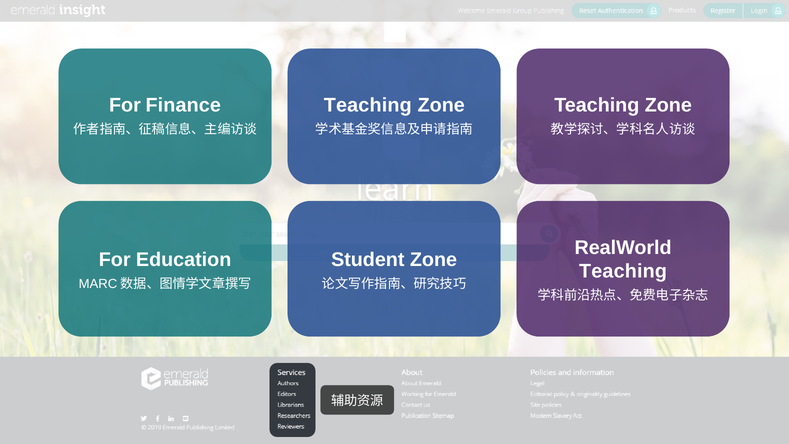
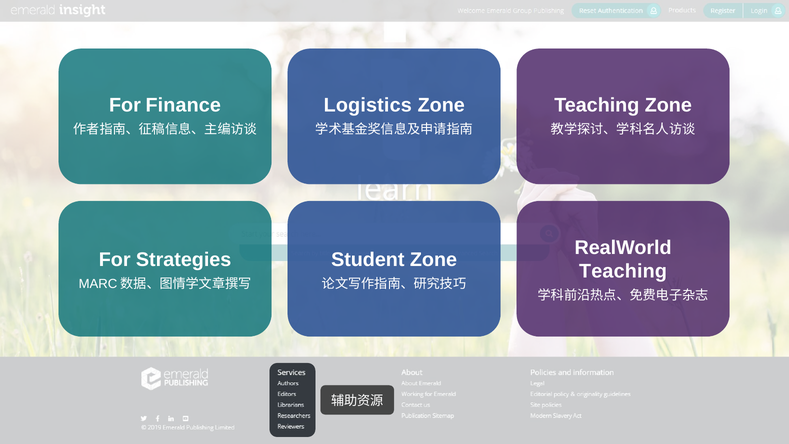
Teaching: Teaching -> Logistics (368, 105)
Education: Education -> Strategies (184, 259)
